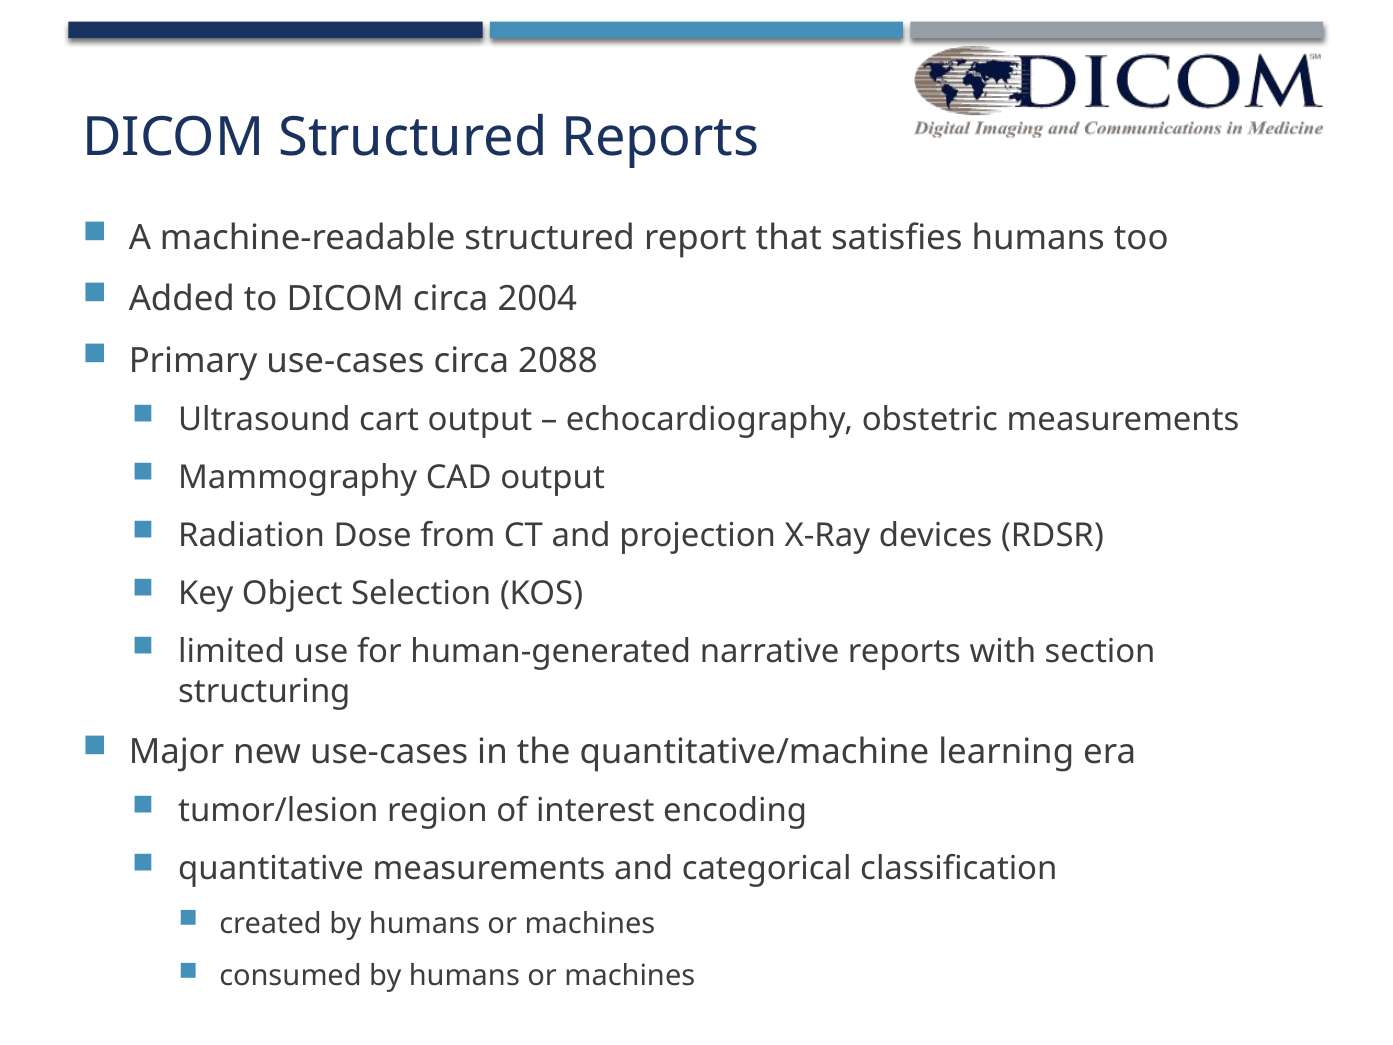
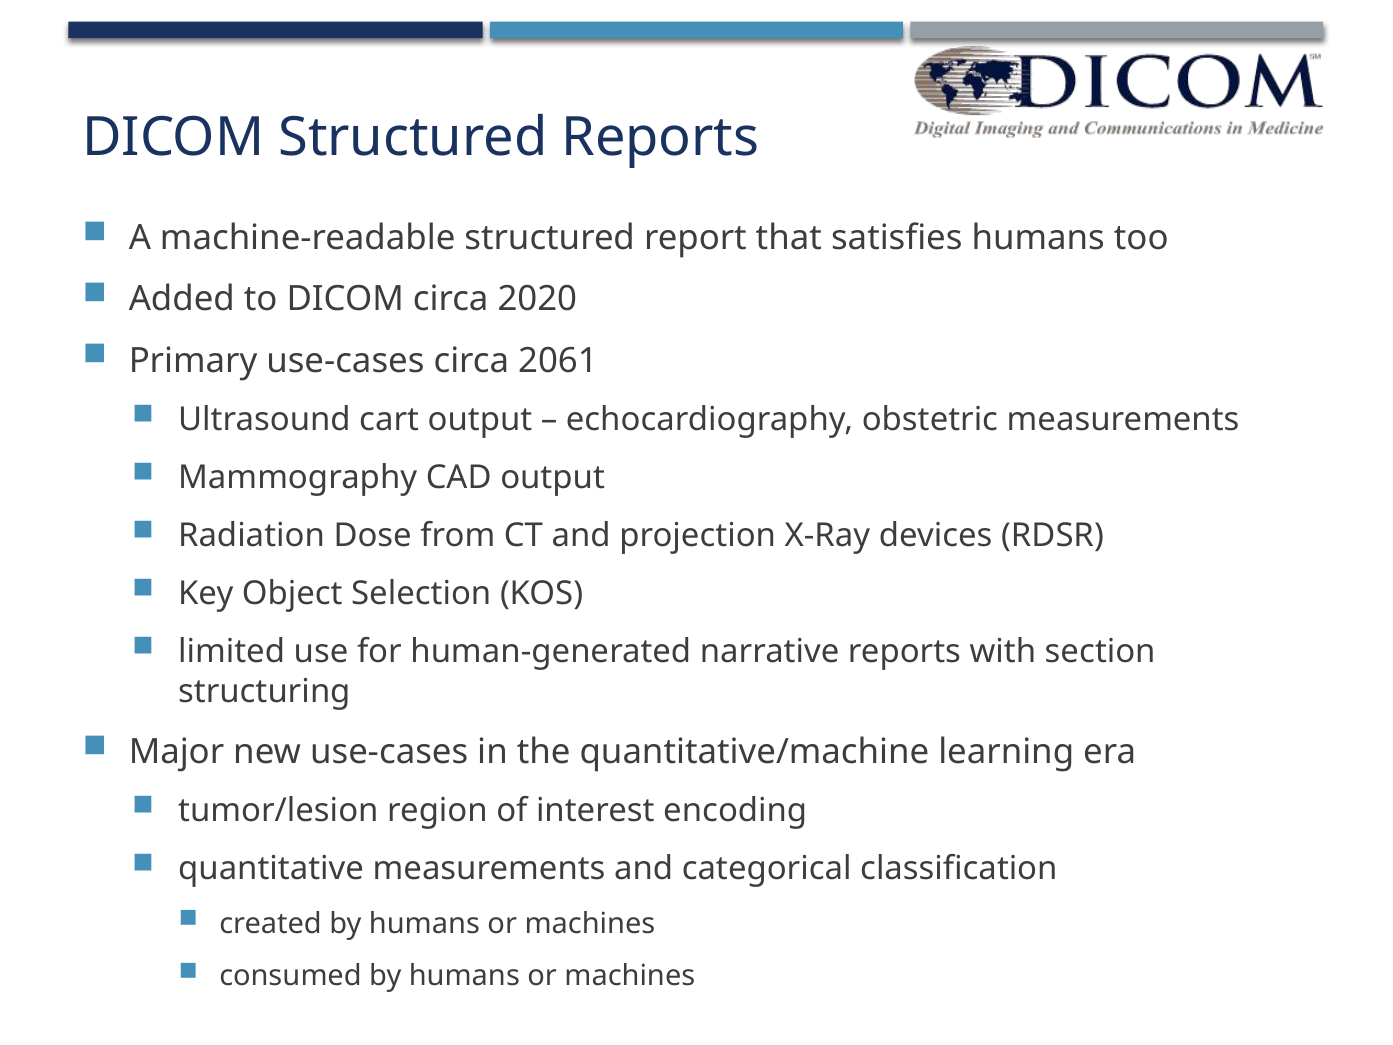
2004: 2004 -> 2020 (537, 299)
2088: 2088 -> 2061 (558, 361)
